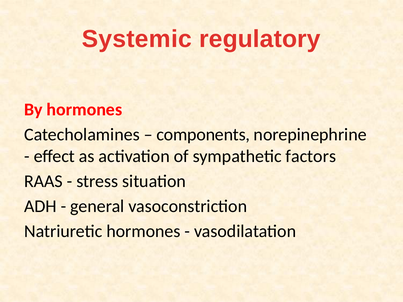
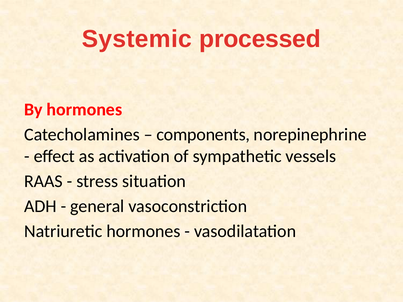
regulatory: regulatory -> processed (260, 39)
factors: factors -> vessels (311, 156)
